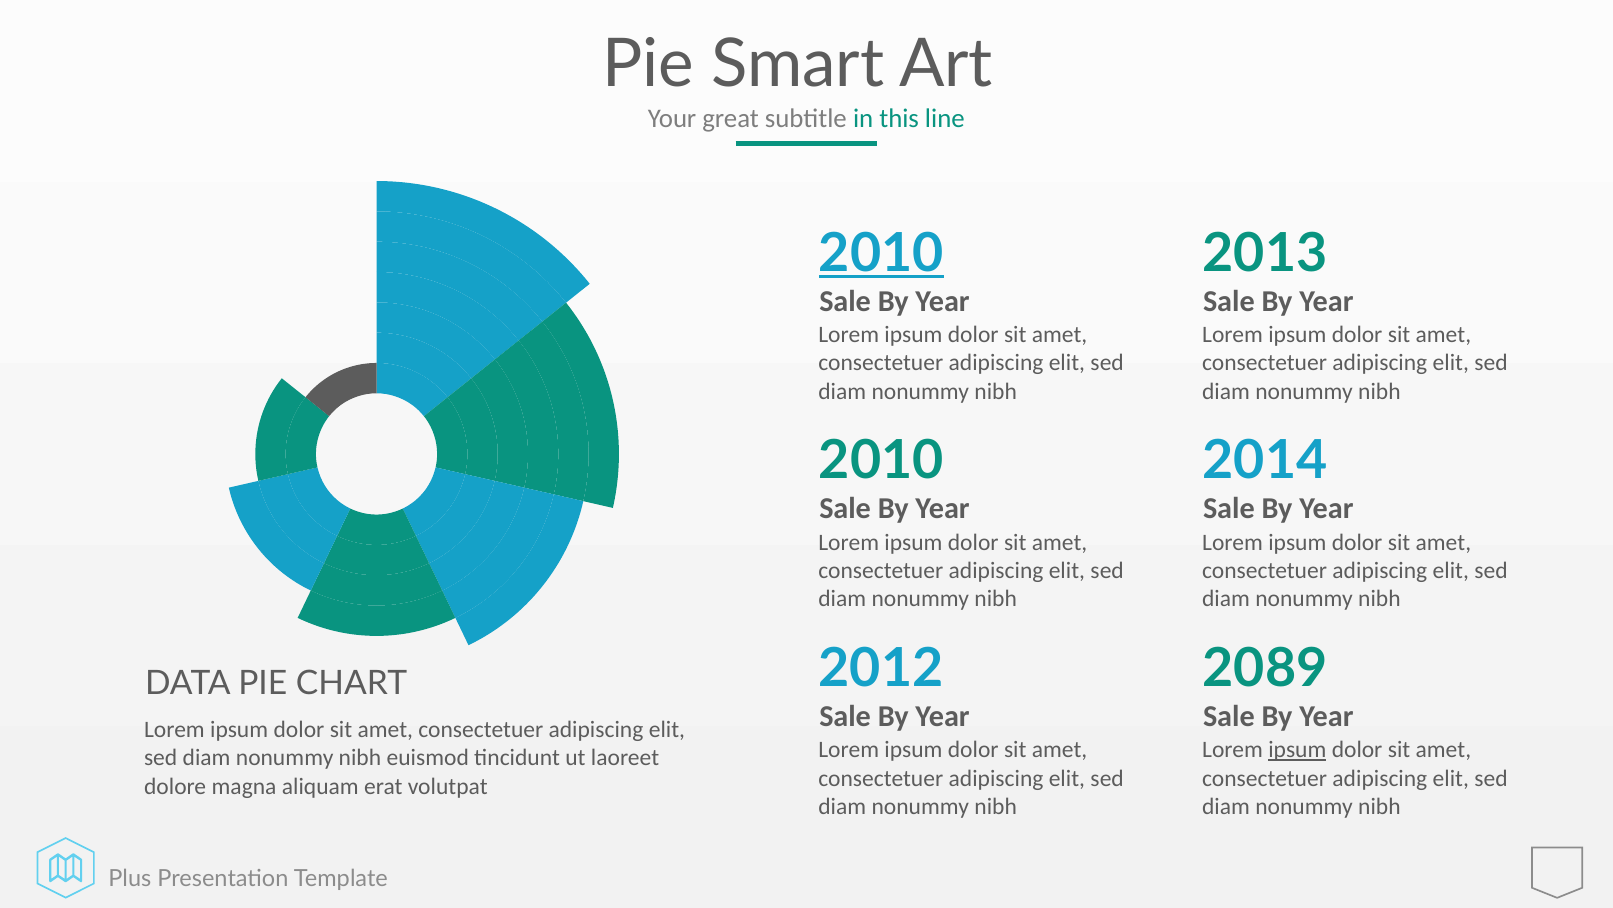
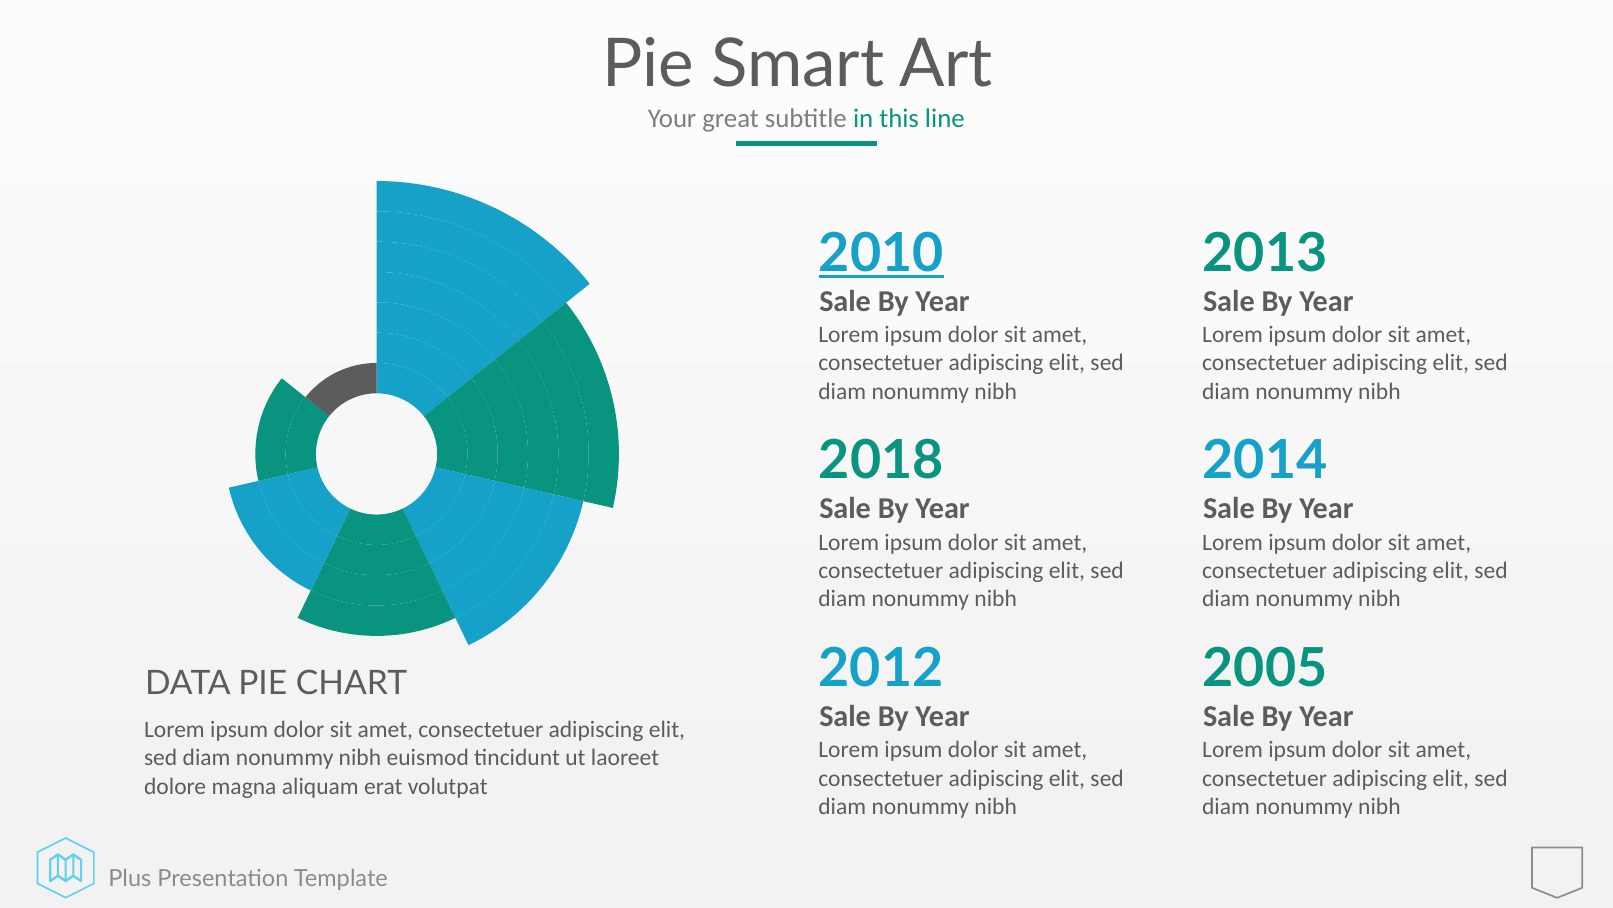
2010: 2010 -> 2018 (881, 461)
2089: 2089 -> 2005 (1265, 668)
ipsum underline: present -> none (1297, 749)
